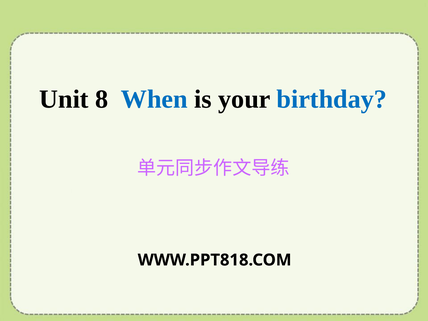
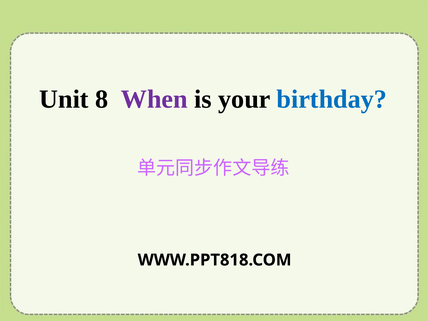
When colour: blue -> purple (154, 99)
